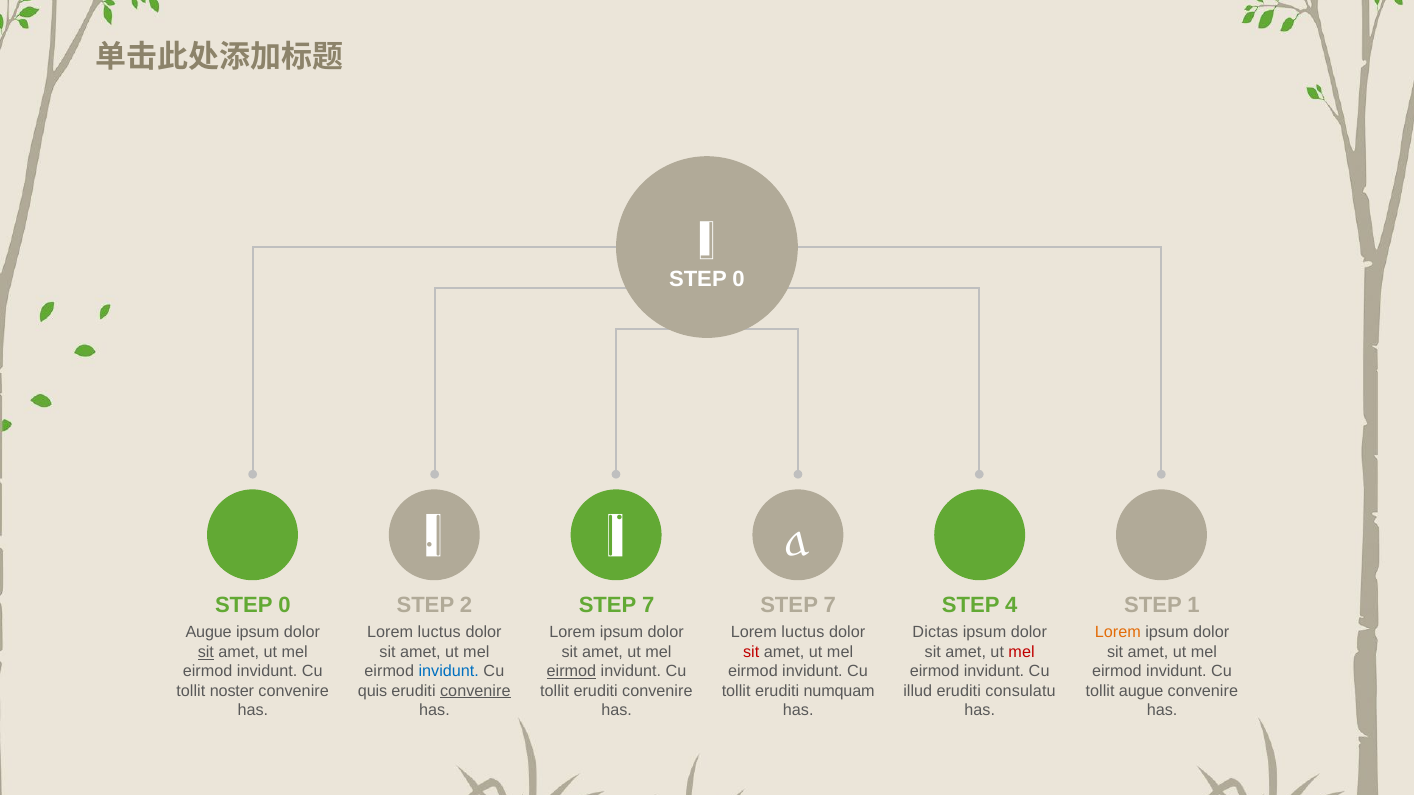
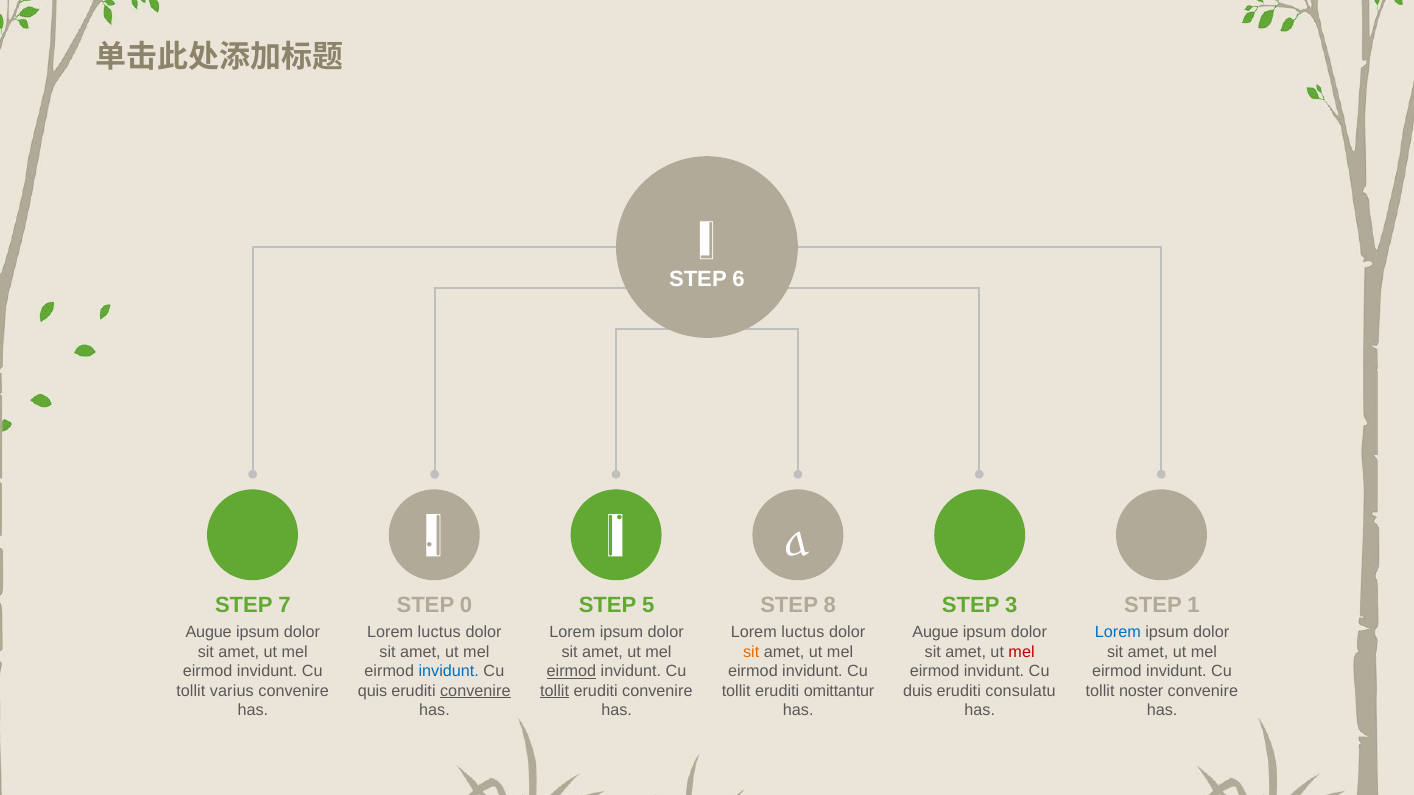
0: 0 -> 6 (739, 279)
0: 0 -> 7 (284, 606)
2: 2 -> 0 (466, 606)
7: 7 -> 5 (648, 606)
7: 7 -> 8 (830, 606)
4: 4 -> 3 (1011, 606)
Dictas: Dictas -> Augue (936, 633)
Lorem colour: orange -> blue (1118, 633)
sit underline: present -> none (206, 652)
sit colour: red -> orange (751, 652)
noster: noster -> varius (232, 691)
tollit underline: none -> present (555, 691)
numquam: numquam -> omittantur (839, 691)
illud: illud -> duis (918, 691)
tollit augue: augue -> noster (1141, 691)
